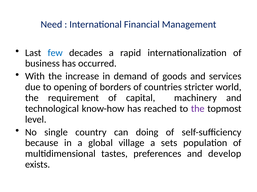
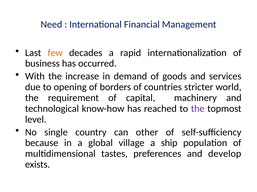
few colour: blue -> orange (55, 53)
doing: doing -> other (147, 133)
sets: sets -> ship (169, 143)
